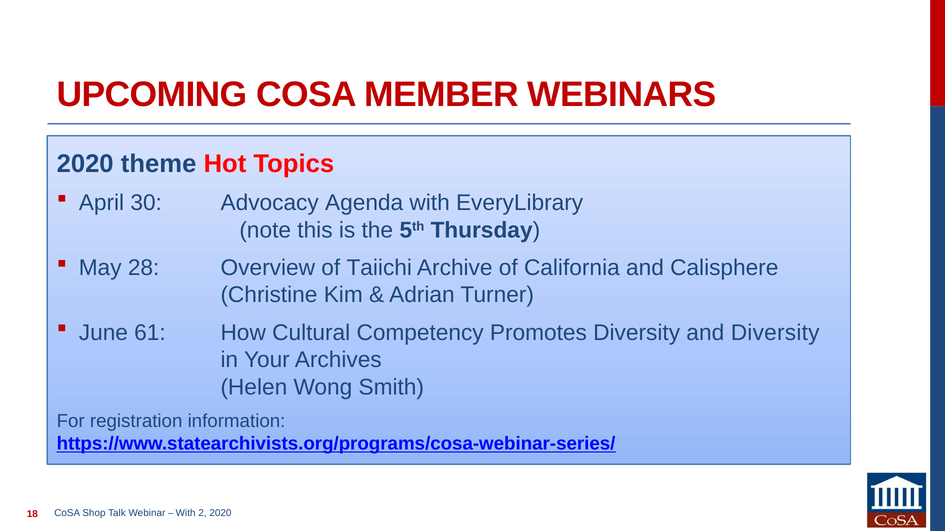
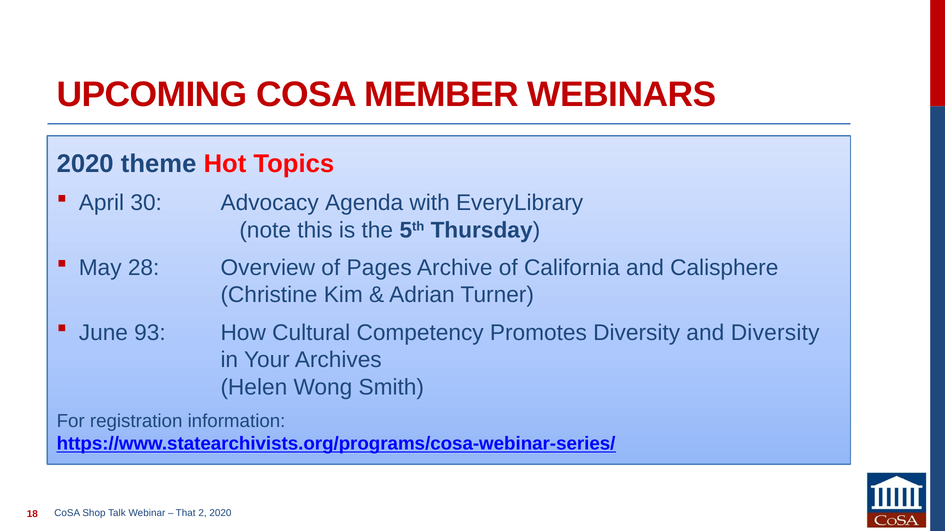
Taiichi: Taiichi -> Pages (379, 268)
61: 61 -> 93 (150, 333)
With: With -> That (186, 514)
